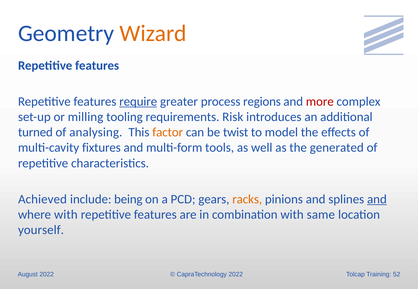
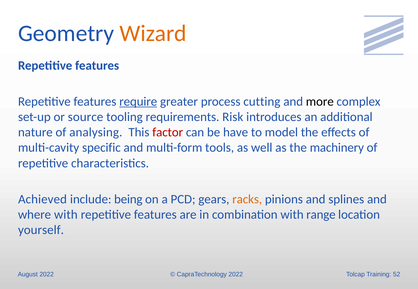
regions: regions -> cutting (262, 102)
more colour: red -> black (320, 102)
milling: milling -> source (86, 117)
turned: turned -> nature (35, 133)
factor colour: orange -> red (168, 133)
twist: twist -> have (236, 133)
fixtures: fixtures -> specific (101, 148)
generated: generated -> machinery (337, 148)
and underline: present -> none (377, 199)
same: same -> range (321, 215)
